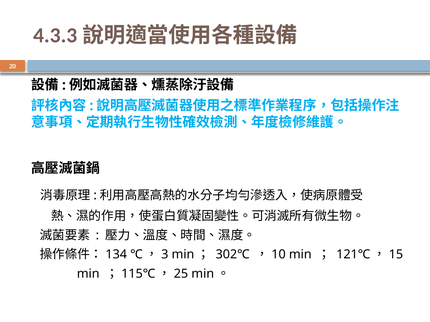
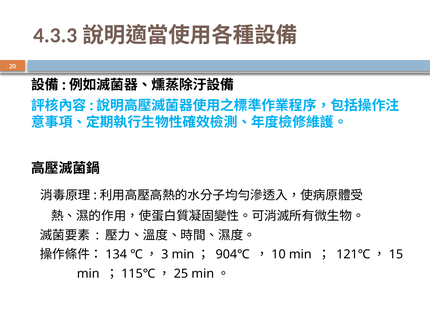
302℃: 302℃ -> 904℃ (233, 255)
